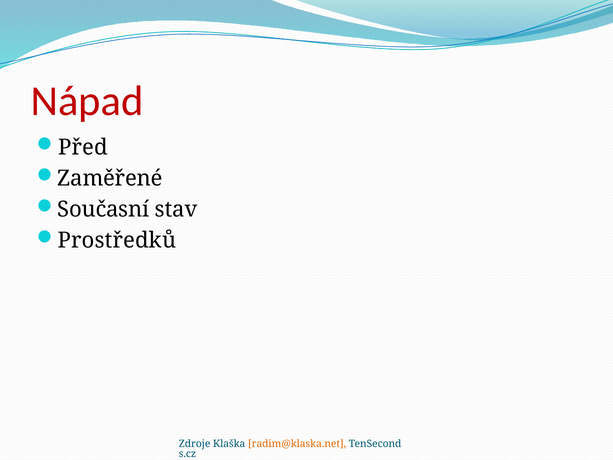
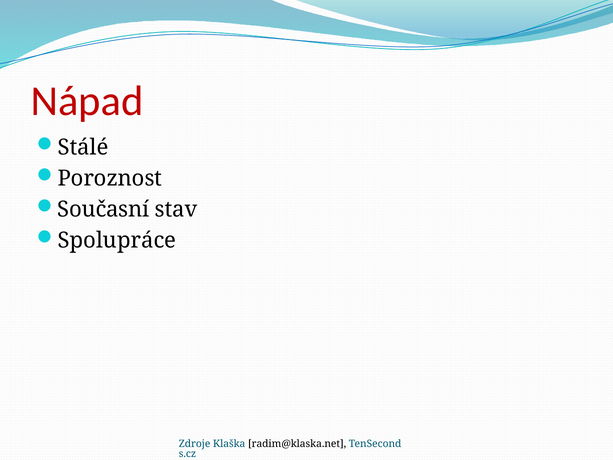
Před: Před -> Stálé (83, 148)
Zaměřené: Zaměřené -> Poroznost (110, 179)
Prostředků: Prostředků -> Spolupráce (117, 240)
radim@klaska.net colour: orange -> black (297, 444)
